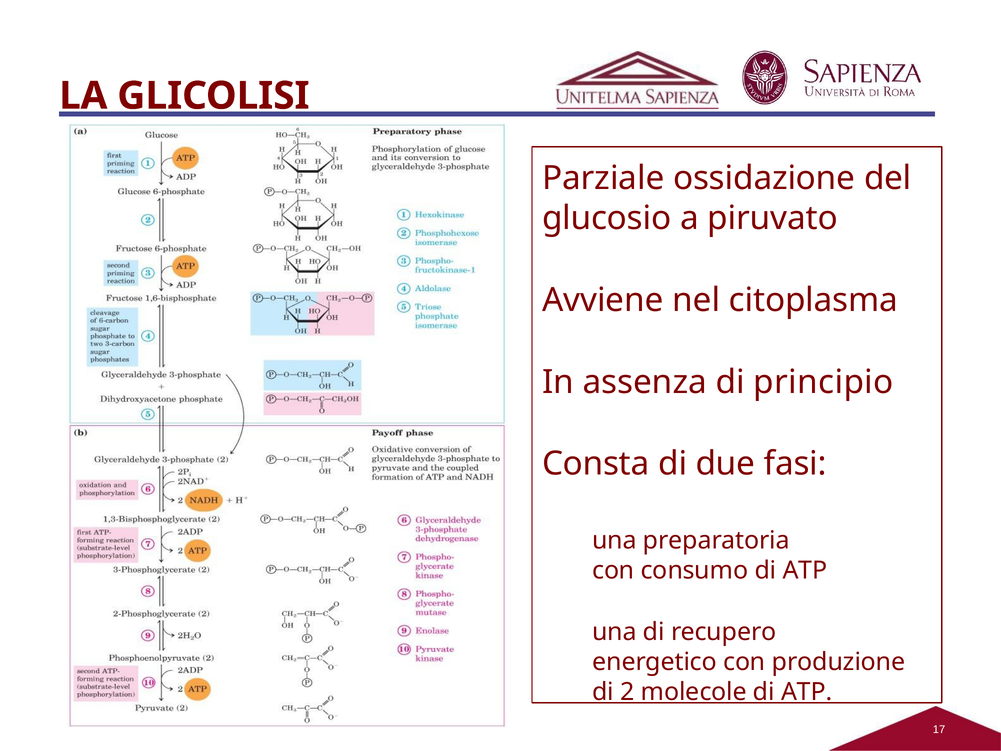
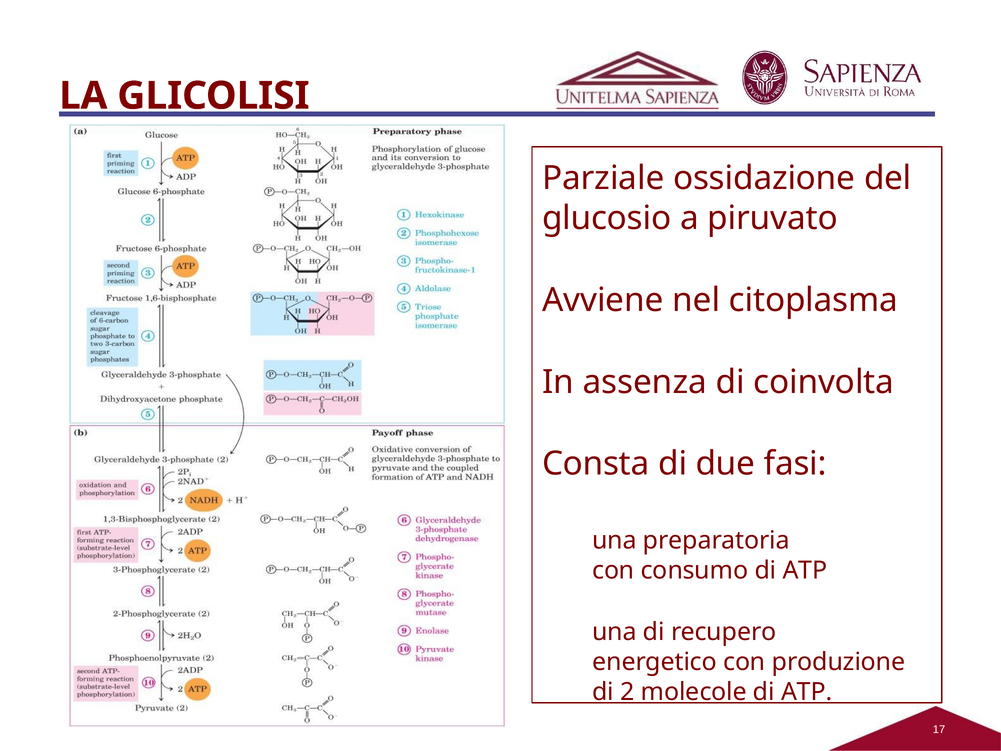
principio: principio -> coinvolta (824, 382)
